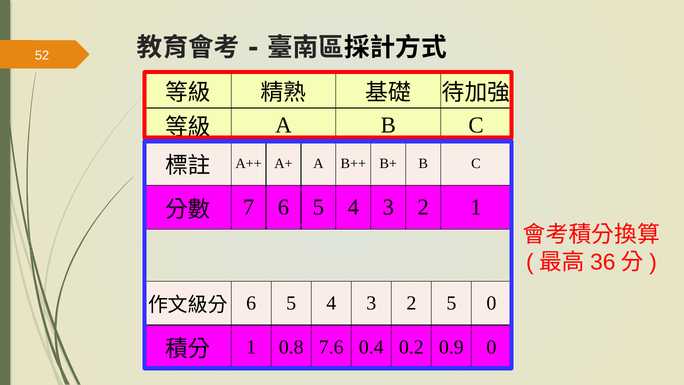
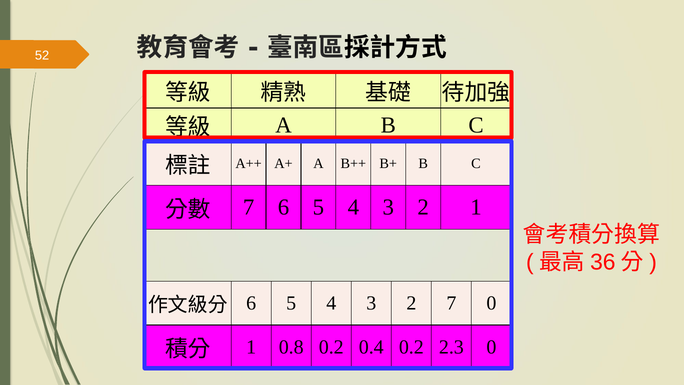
2 5: 5 -> 7 (451, 303)
0.8 7.6: 7.6 -> 0.2 (331, 347)
0.9: 0.9 -> 2.3 (451, 347)
